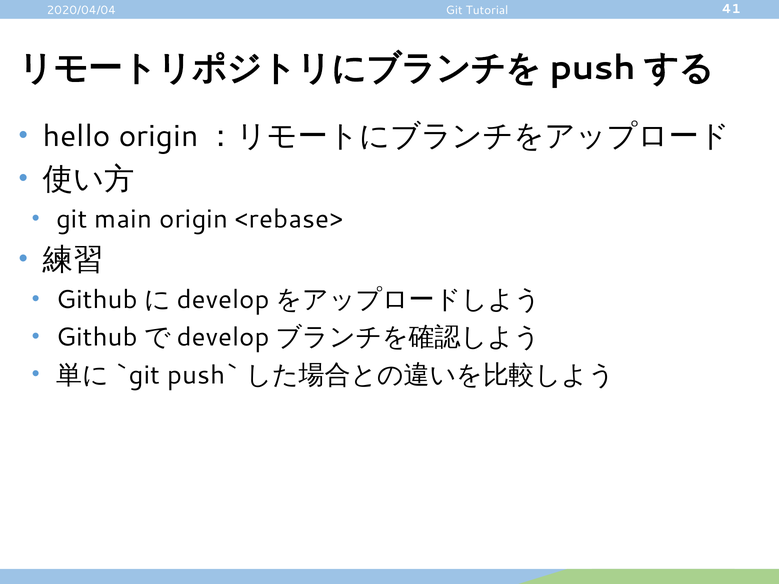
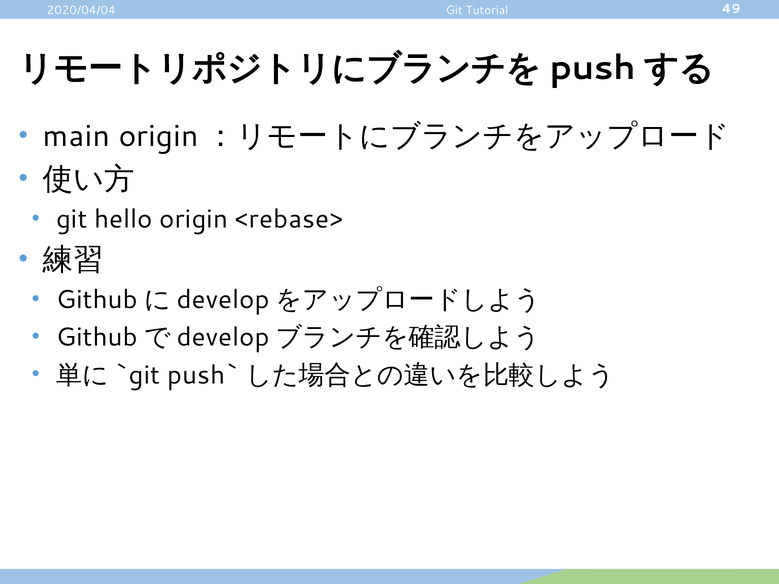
41: 41 -> 49 (731, 9)
hello: hello -> main (77, 136)
main: main -> hello (123, 219)
